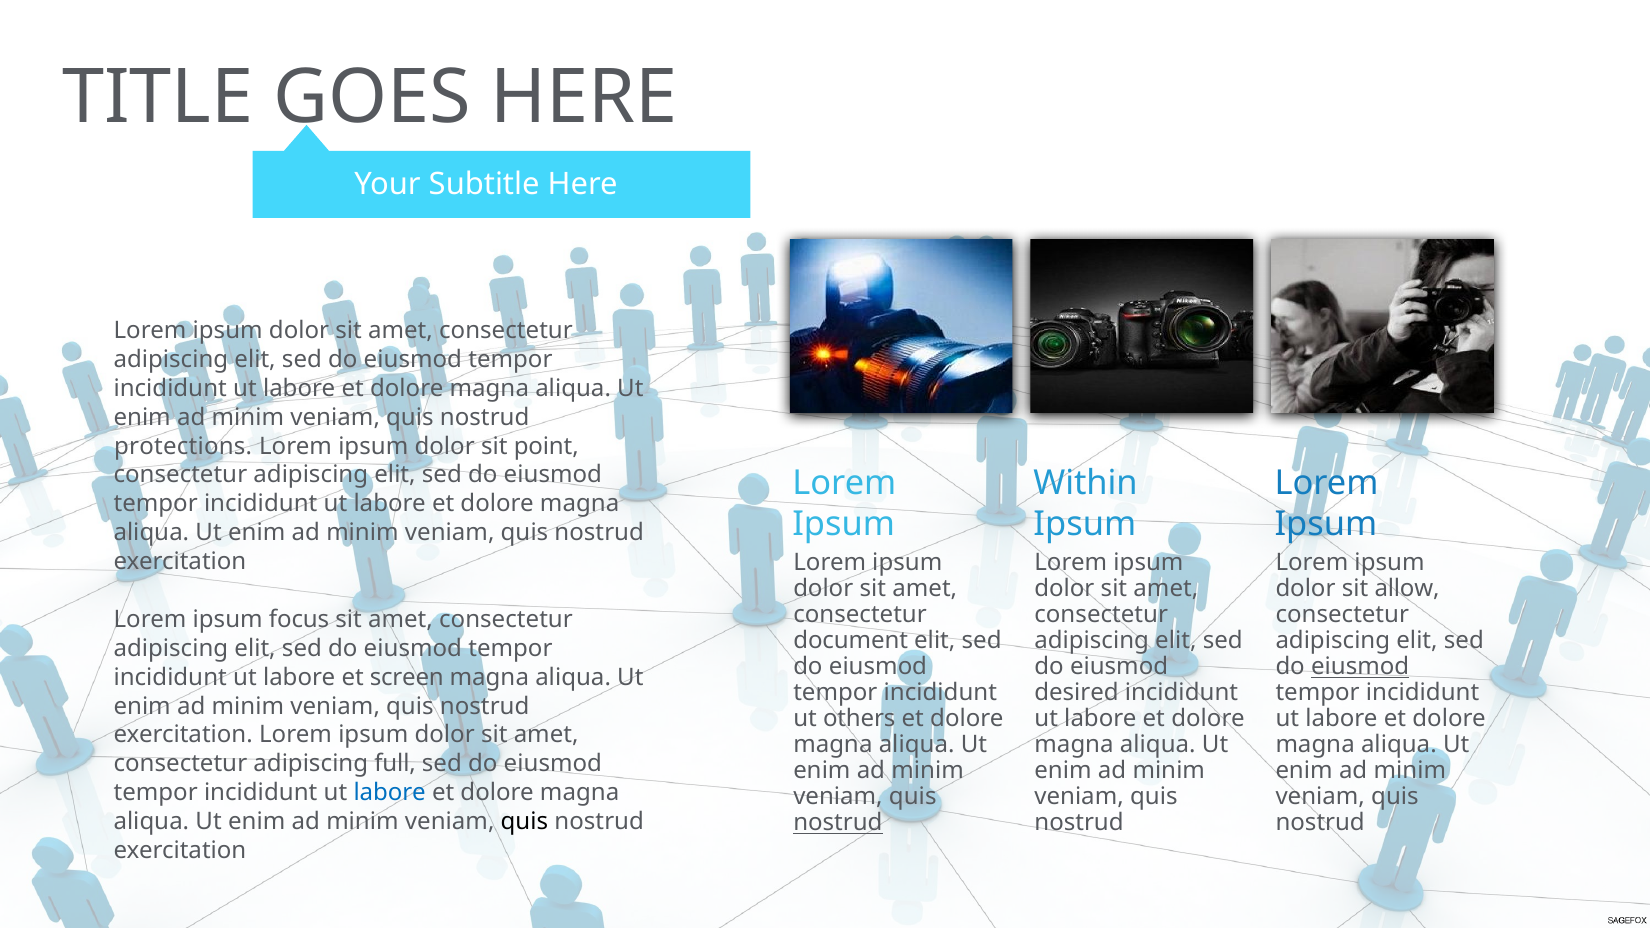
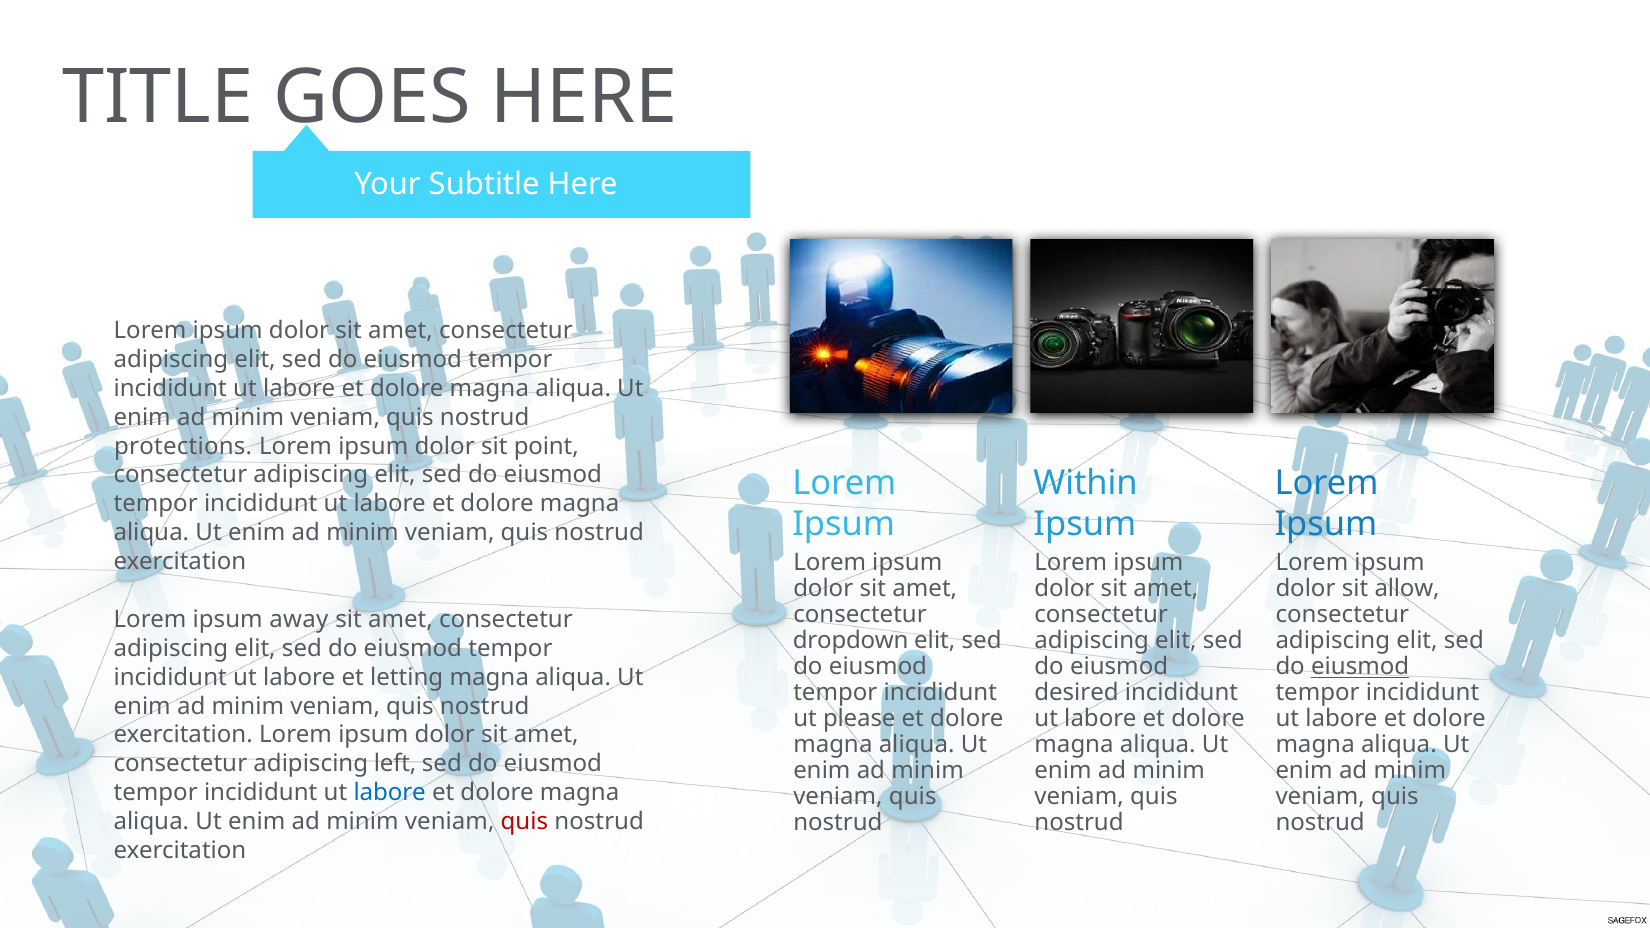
focus: focus -> away (299, 620)
document: document -> dropdown (851, 641)
screen: screen -> letting (407, 677)
others: others -> please (859, 719)
full: full -> left (395, 764)
quis colour: black -> red (524, 822)
nostrud underline: present -> none (838, 823)
